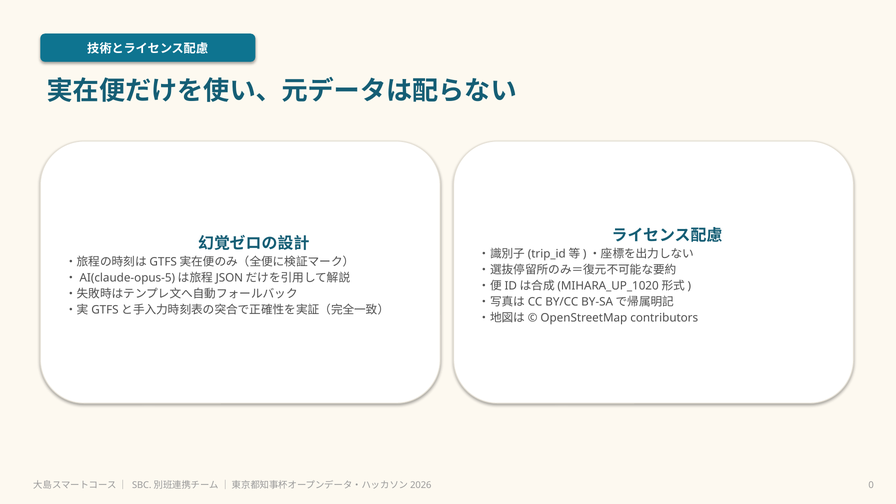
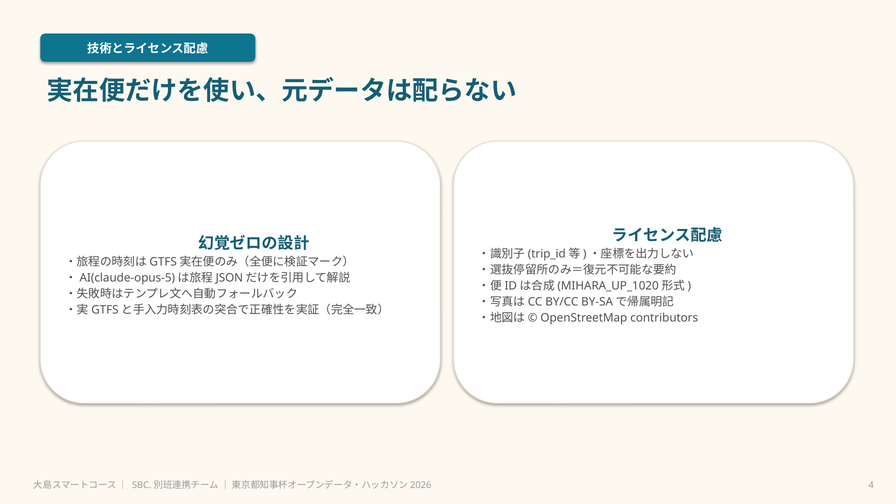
0: 0 -> 4 (871, 485)
